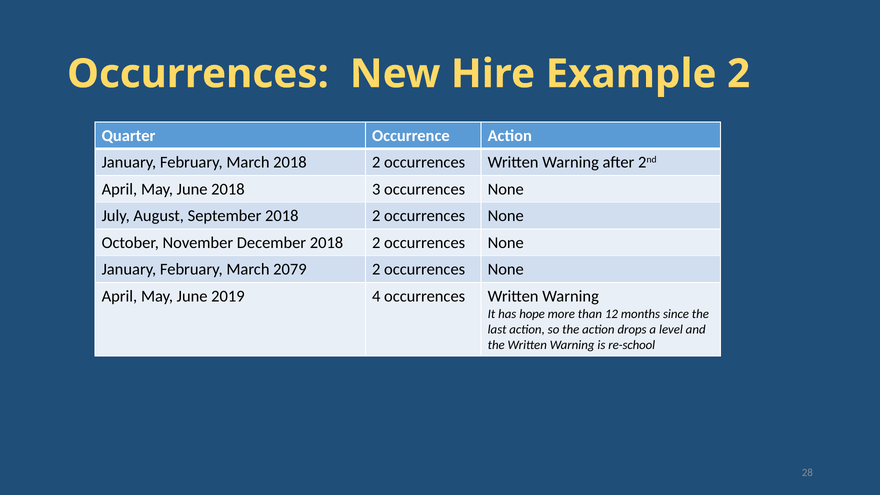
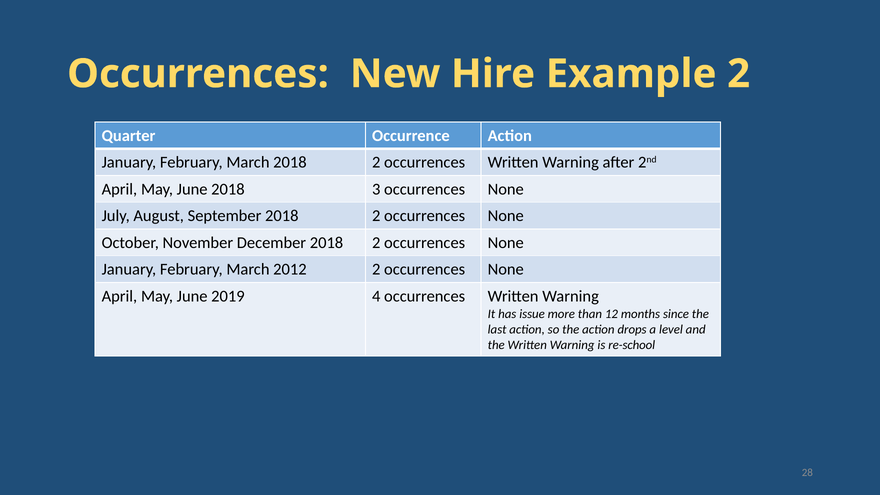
2079: 2079 -> 2012 (290, 269)
hope: hope -> issue (532, 314)
